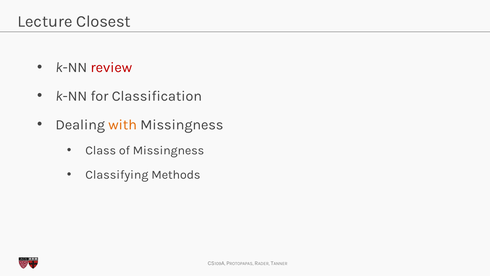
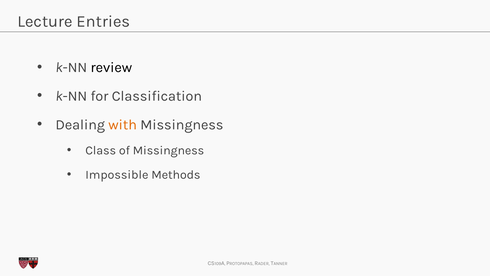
Closest: Closest -> Entries (103, 21)
review colour: red -> black (111, 67)
Classifying: Classifying -> Impossible (117, 175)
